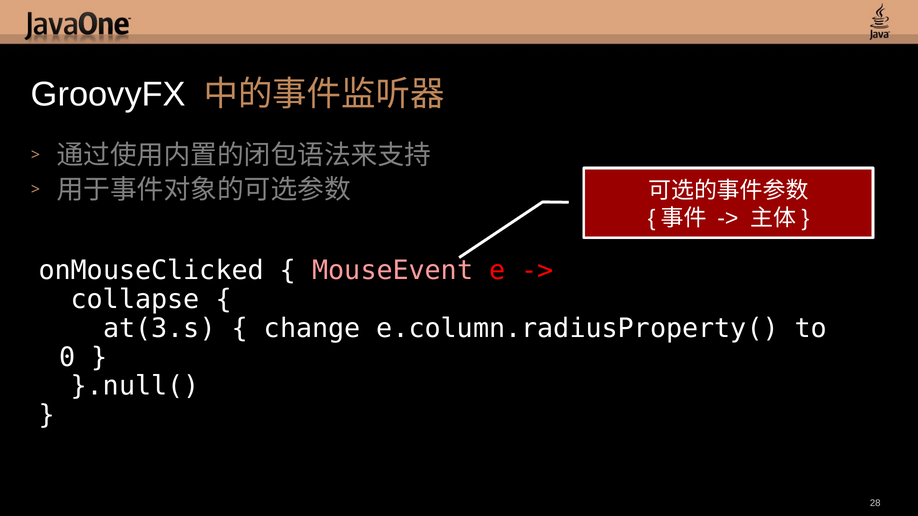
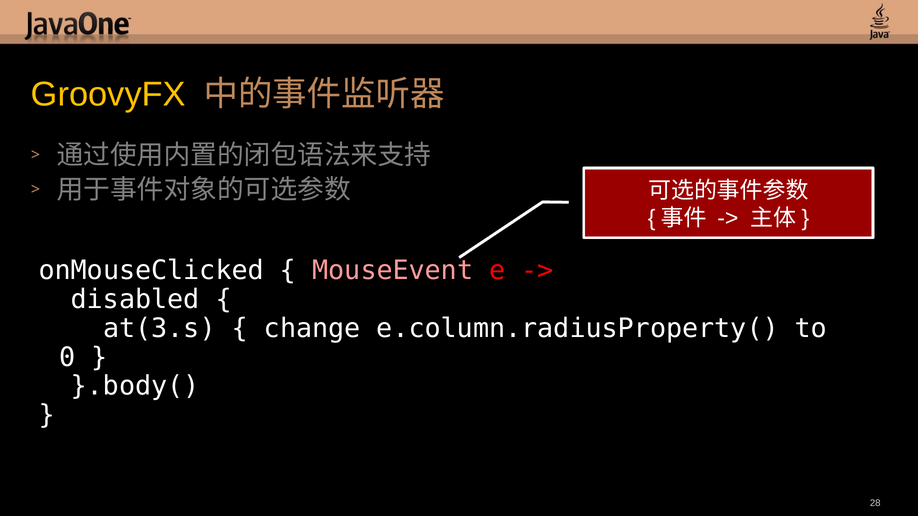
GroovyFX colour: white -> yellow (108, 94)
collapse: collapse -> disabled (135, 300)
}.null(: }.null( -> }.body( (135, 387)
